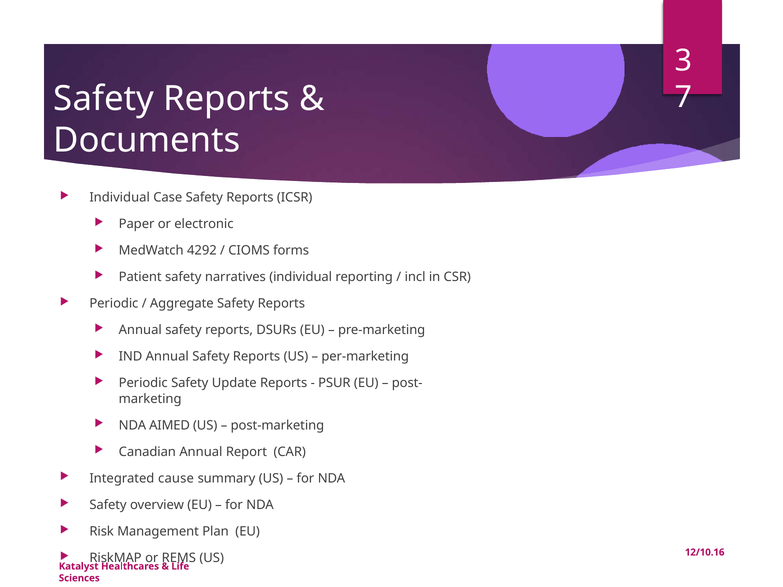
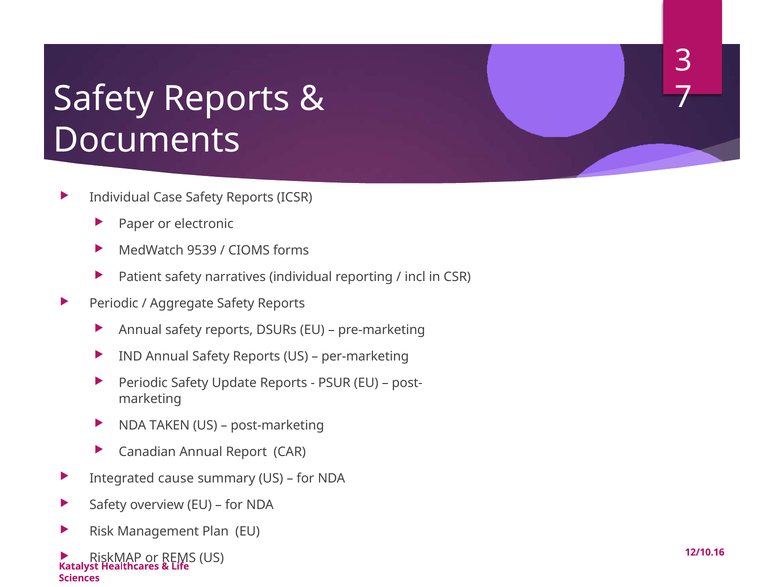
4292: 4292 -> 9539 (202, 251)
AIMED: AIMED -> TAKEN (170, 426)
